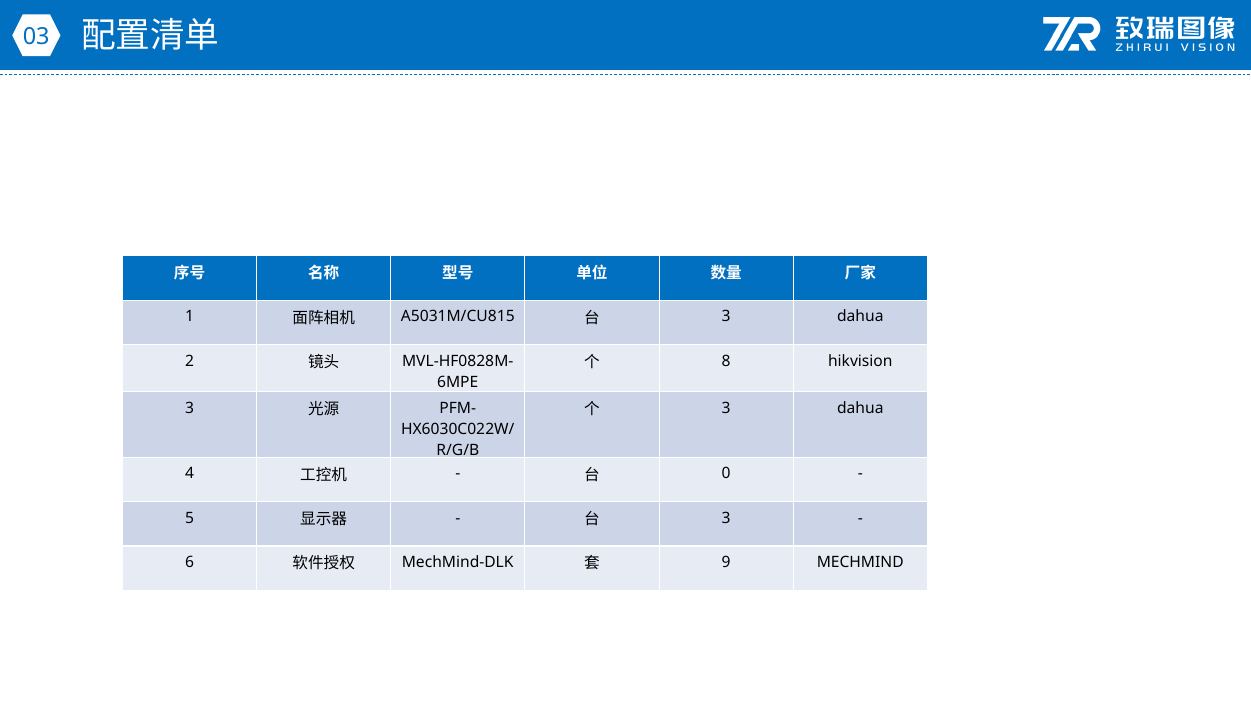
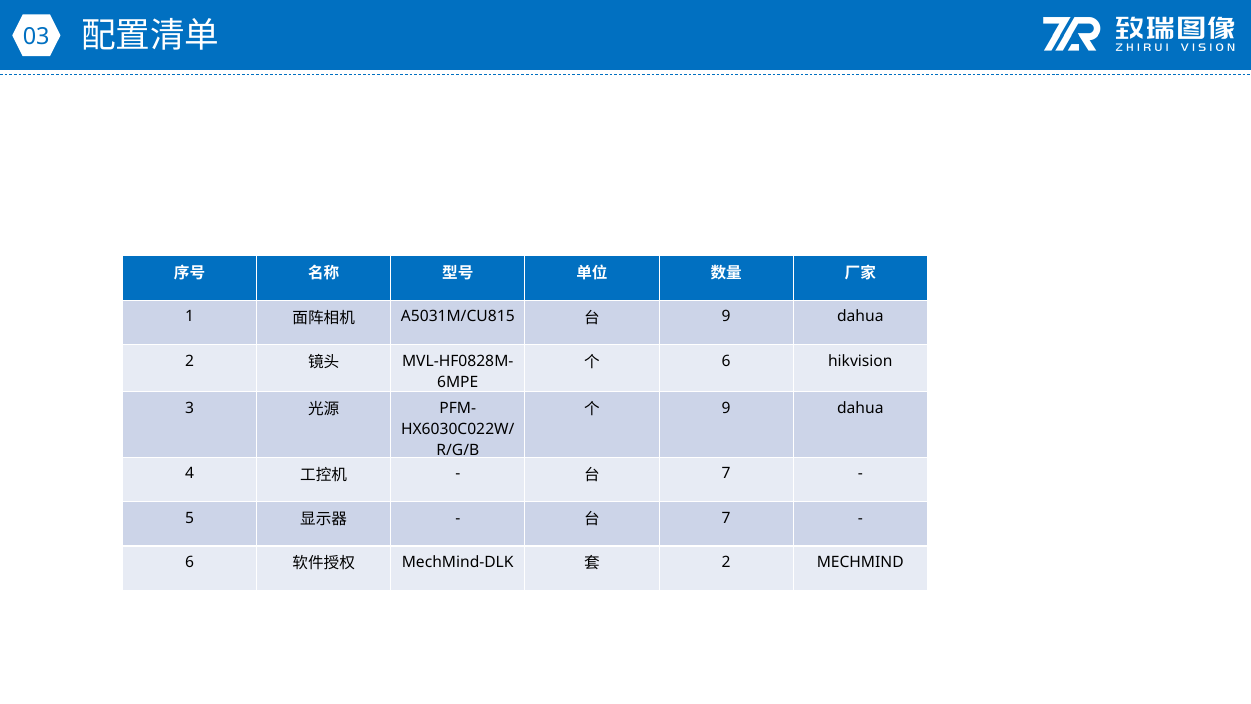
3: 3 -> 9 (726, 316)
8: 8 -> 6 (726, 361)
3: 3 -> 9 (726, 408)
0: 0 -> 7 (726, 473)
3: 3 -> 7 (726, 518)
9: 9 -> 2 (726, 562)
